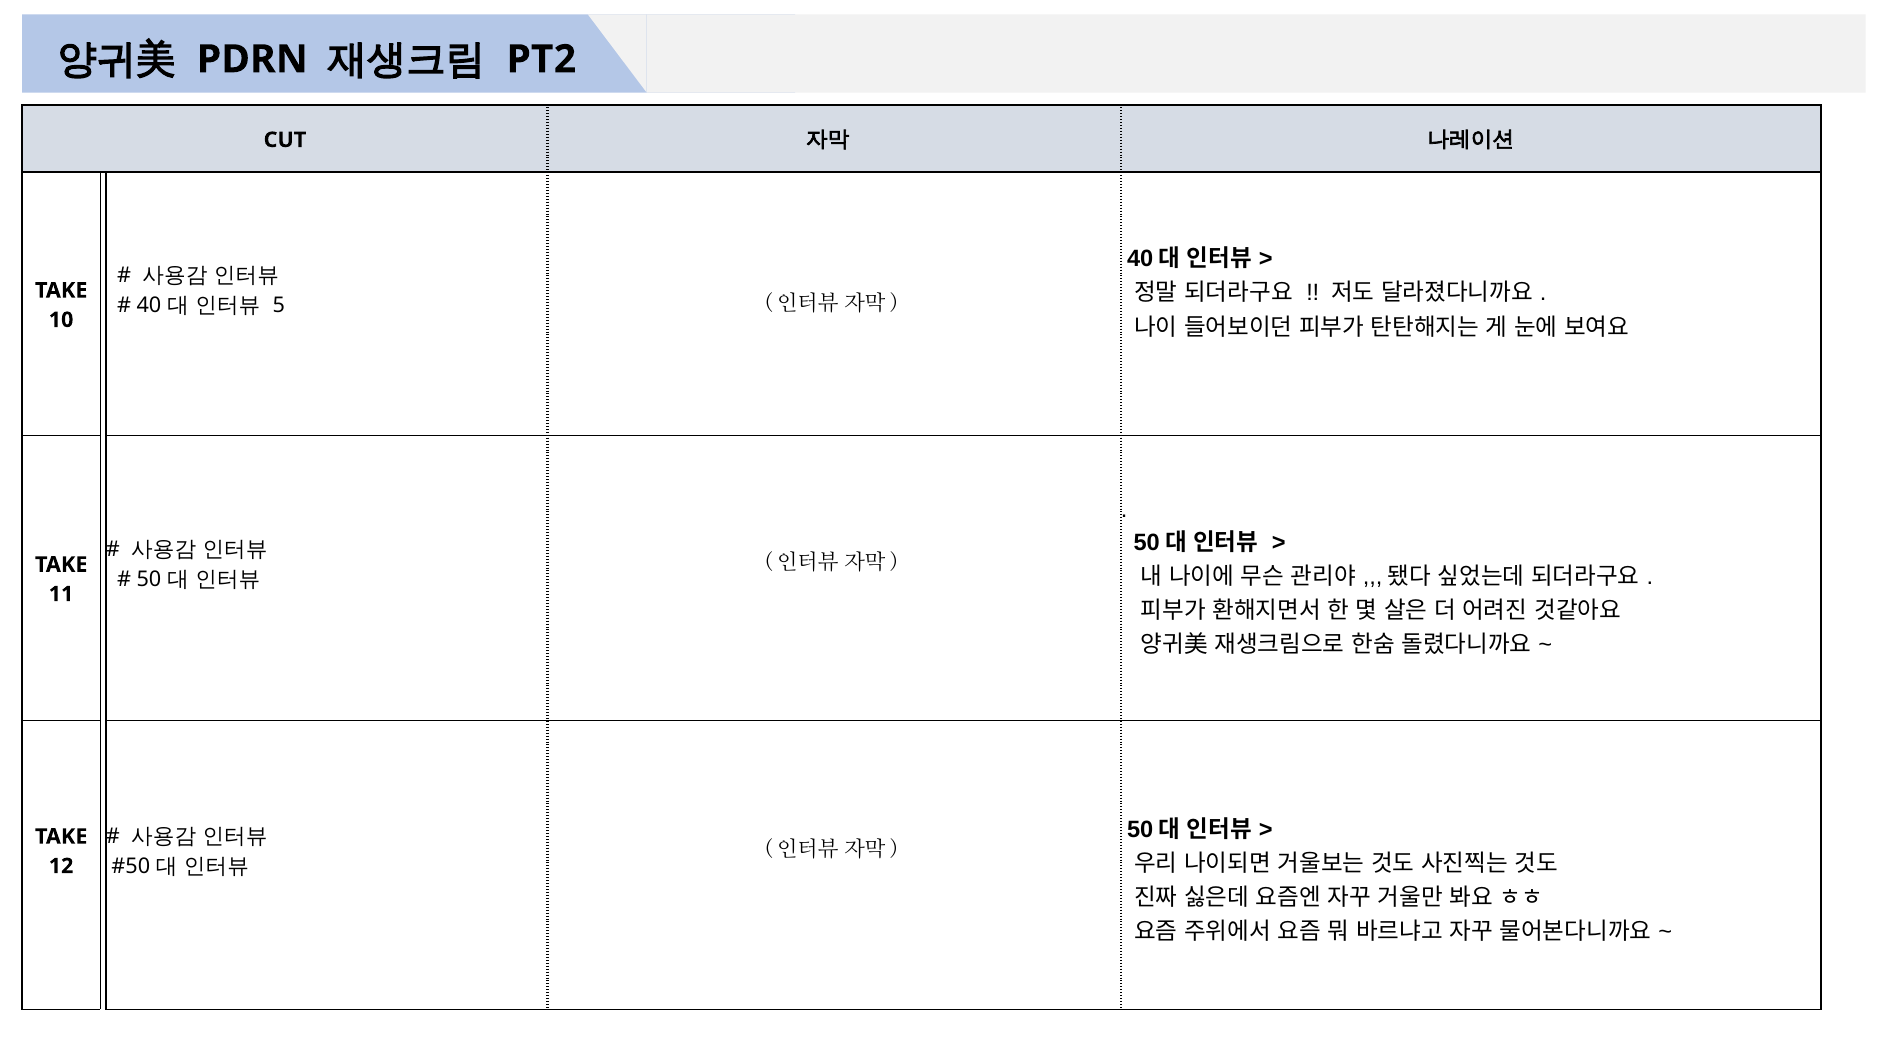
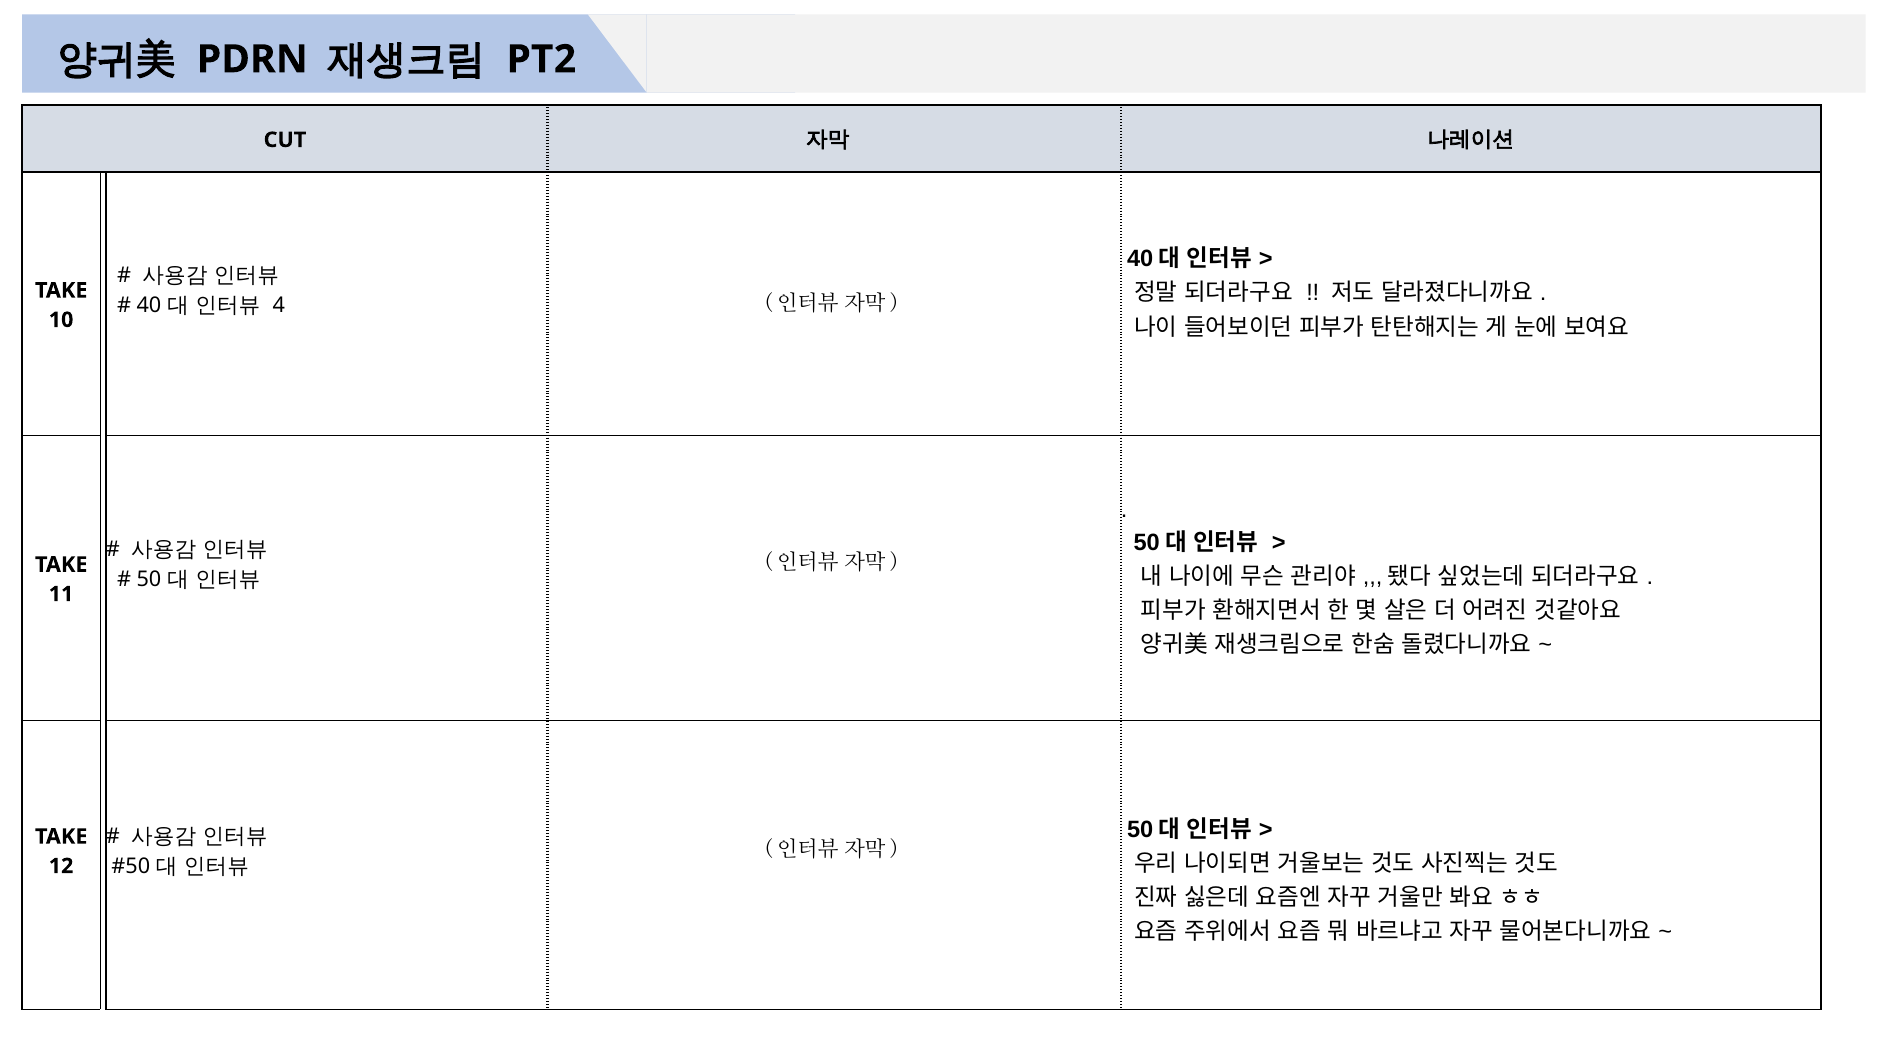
5: 5 -> 4 (279, 305)
